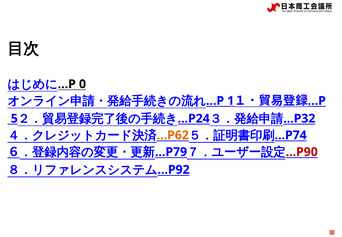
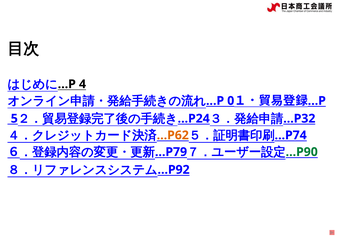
0: 0 -> 4 (82, 84)
1: 1 -> 0 (231, 101)
…P90 colour: red -> green (302, 152)
